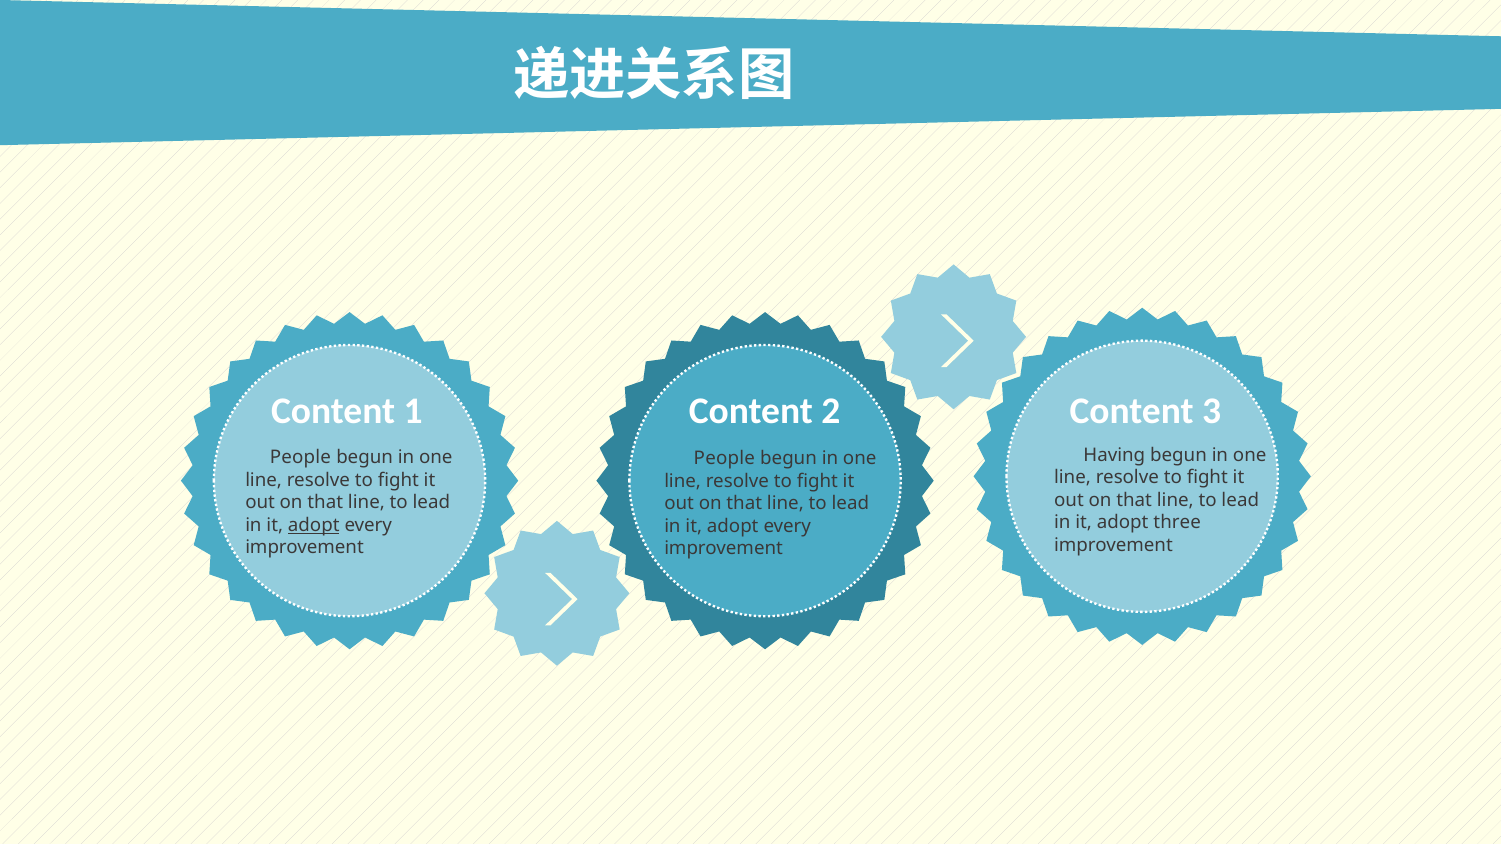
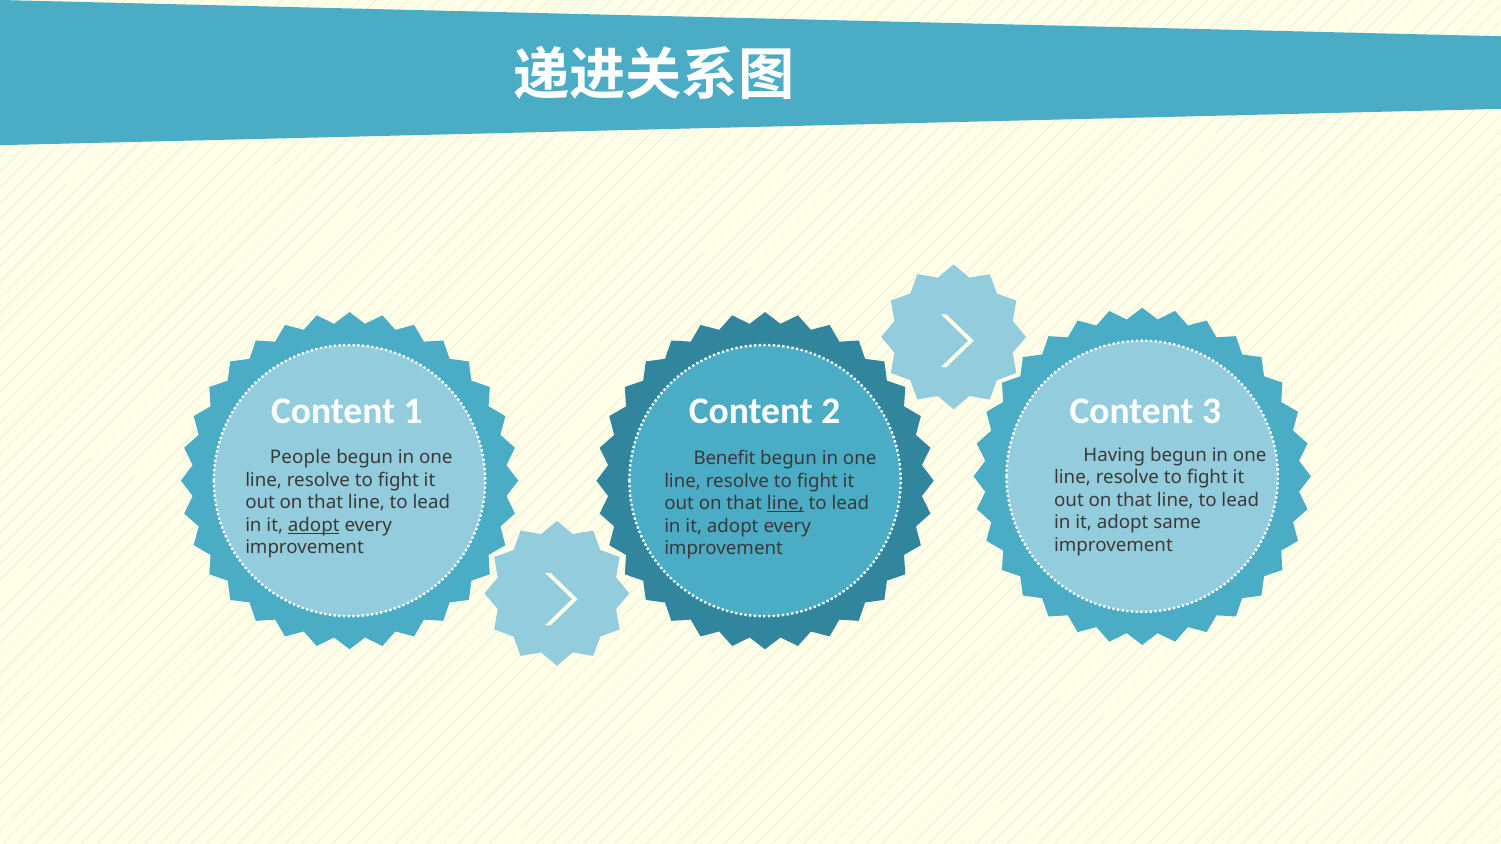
People: People -> Benefit (724, 459)
line underline: none -> present (785, 504)
three: three -> same (1177, 523)
